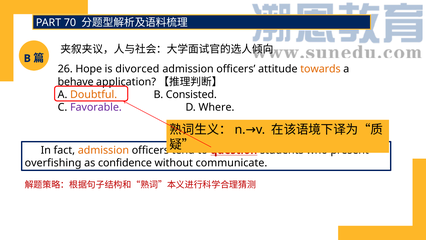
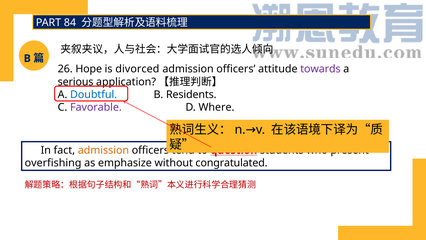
70: 70 -> 84 (70, 23)
towards colour: orange -> purple (320, 69)
behave: behave -> serious (76, 82)
Doubtful colour: orange -> blue (94, 94)
Consisted: Consisted -> Residents (191, 94)
confidence: confidence -> emphasize (125, 163)
communicate: communicate -> congratulated (232, 163)
